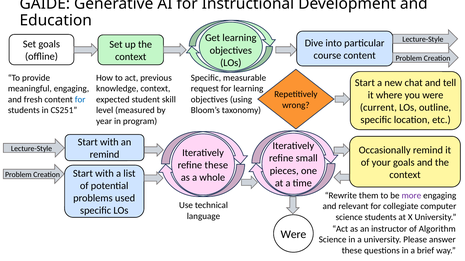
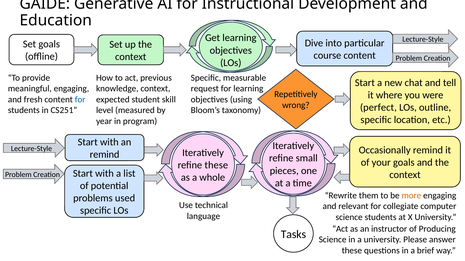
current: current -> perfect (378, 108)
more colour: purple -> orange (411, 196)
Algorithm: Algorithm -> Producing (437, 229)
Were: Were -> Tasks (293, 235)
